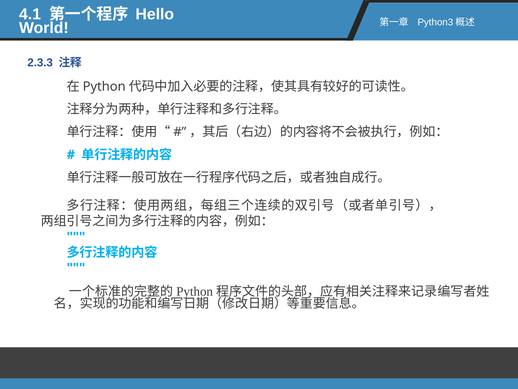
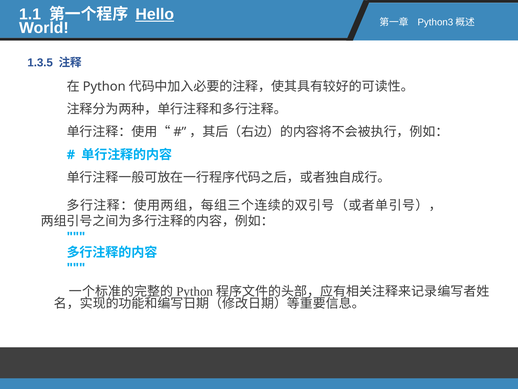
4.1: 4.1 -> 1.1 (30, 14)
Hello underline: none -> present (155, 14)
2.3.3: 2.3.3 -> 1.3.5 (40, 62)
